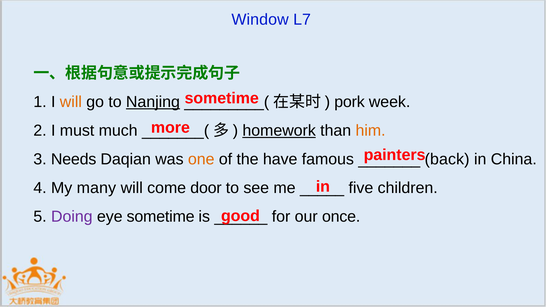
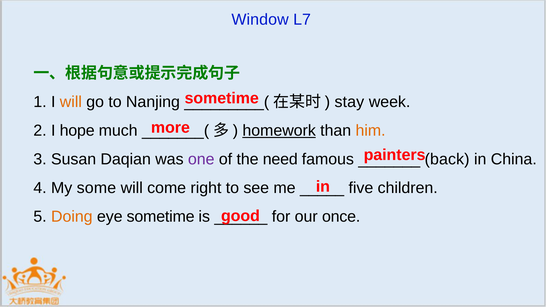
Nanjing underline: present -> none (153, 102)
pork: pork -> stay (349, 102)
must: must -> hope (77, 131)
Needs: Needs -> Susan (74, 159)
one colour: orange -> purple (201, 159)
have: have -> need (280, 159)
many: many -> some (96, 188)
door: door -> right (206, 188)
Doing colour: purple -> orange (72, 217)
